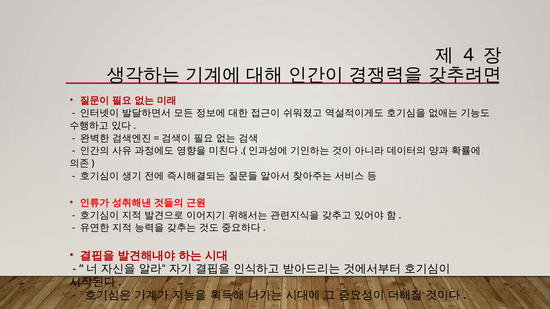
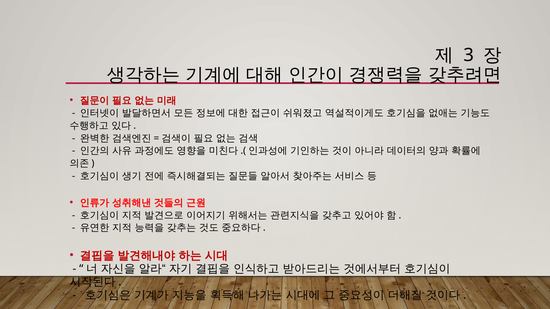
4: 4 -> 3 (469, 55)
